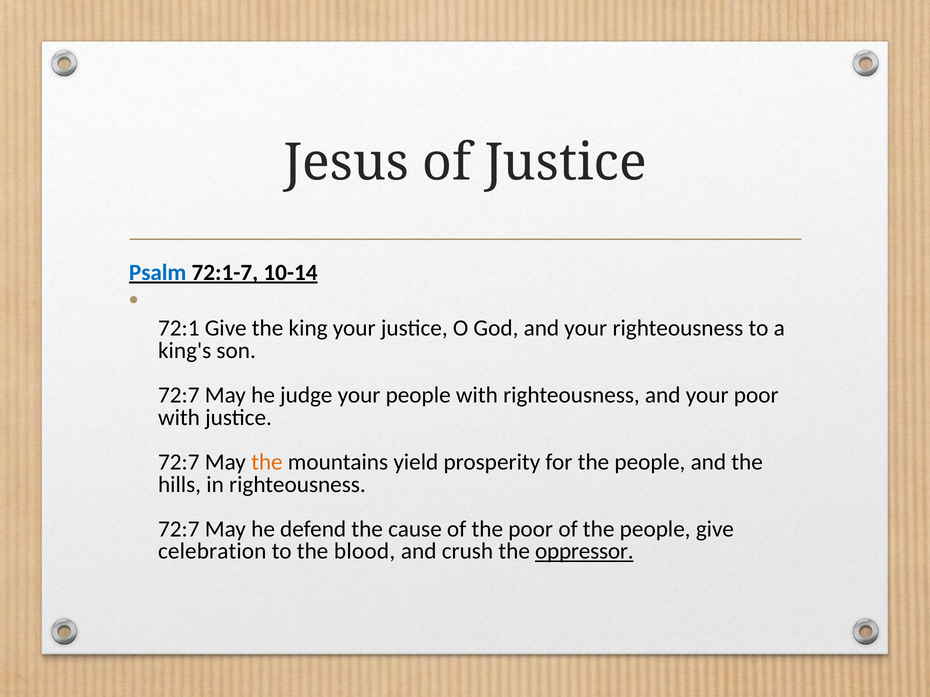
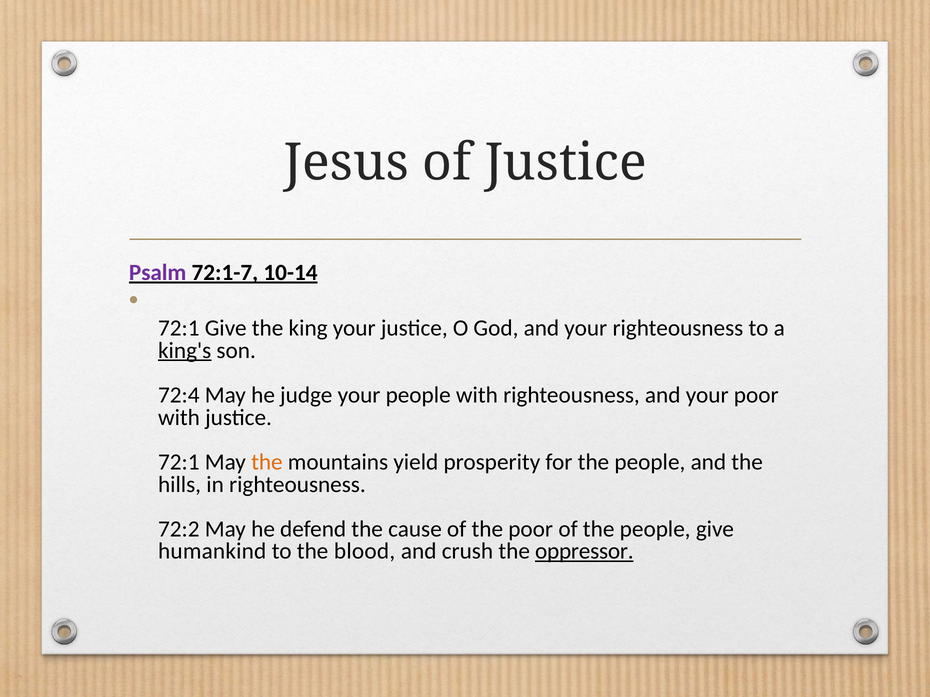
Psalm colour: blue -> purple (158, 273)
king's underline: none -> present (185, 351)
72:7: 72:7 -> 72:4 (179, 395)
72:7: 72:7 -> 72:1 (179, 462)
72:7: 72:7 -> 72:2 (179, 529)
celebration: celebration -> humankind (212, 552)
